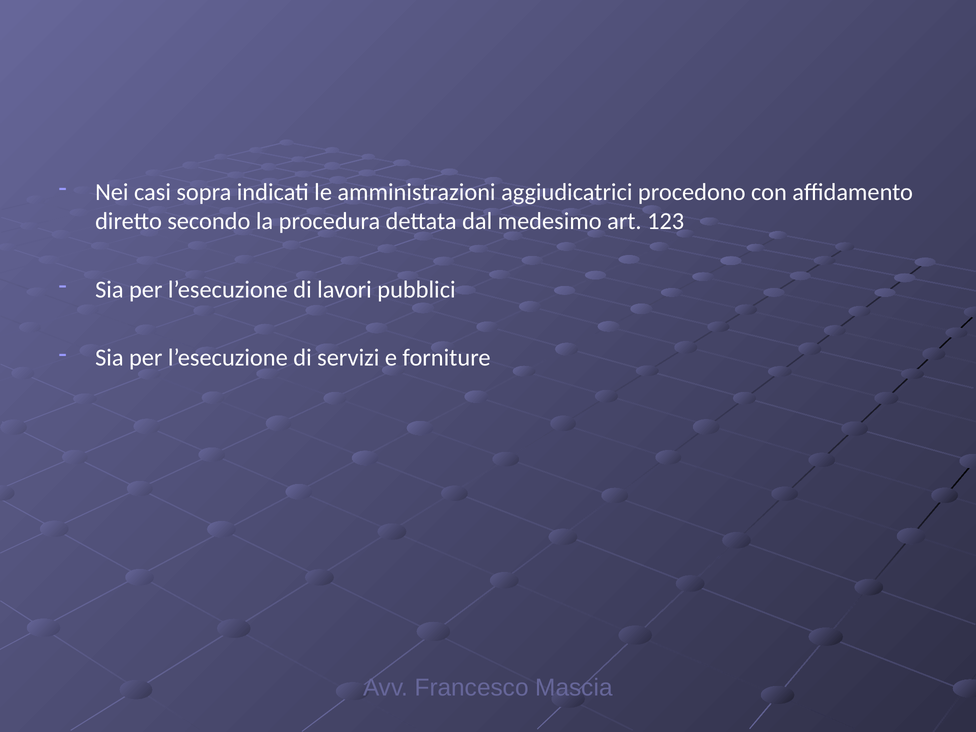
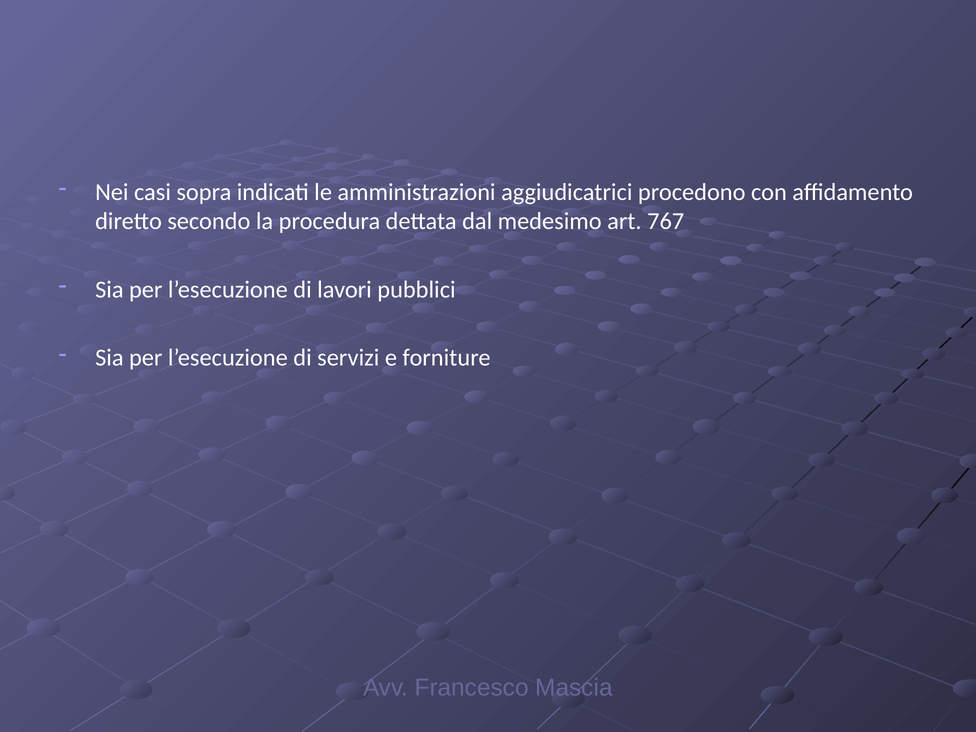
123: 123 -> 767 (666, 221)
